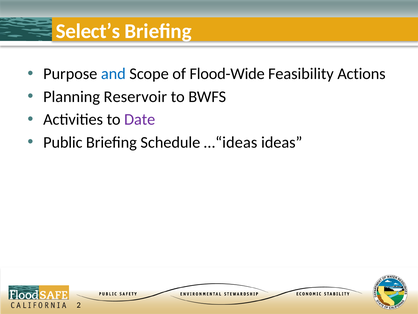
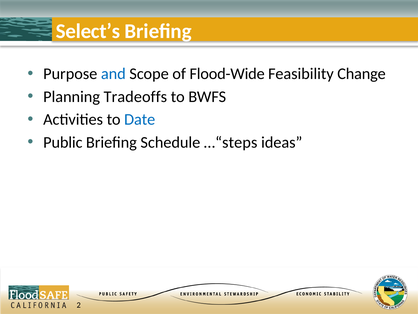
Actions: Actions -> Change (361, 74)
Reservoir: Reservoir -> Tradeoffs (135, 97)
Date colour: purple -> blue (140, 119)
…“ideas: …“ideas -> …“steps (231, 142)
